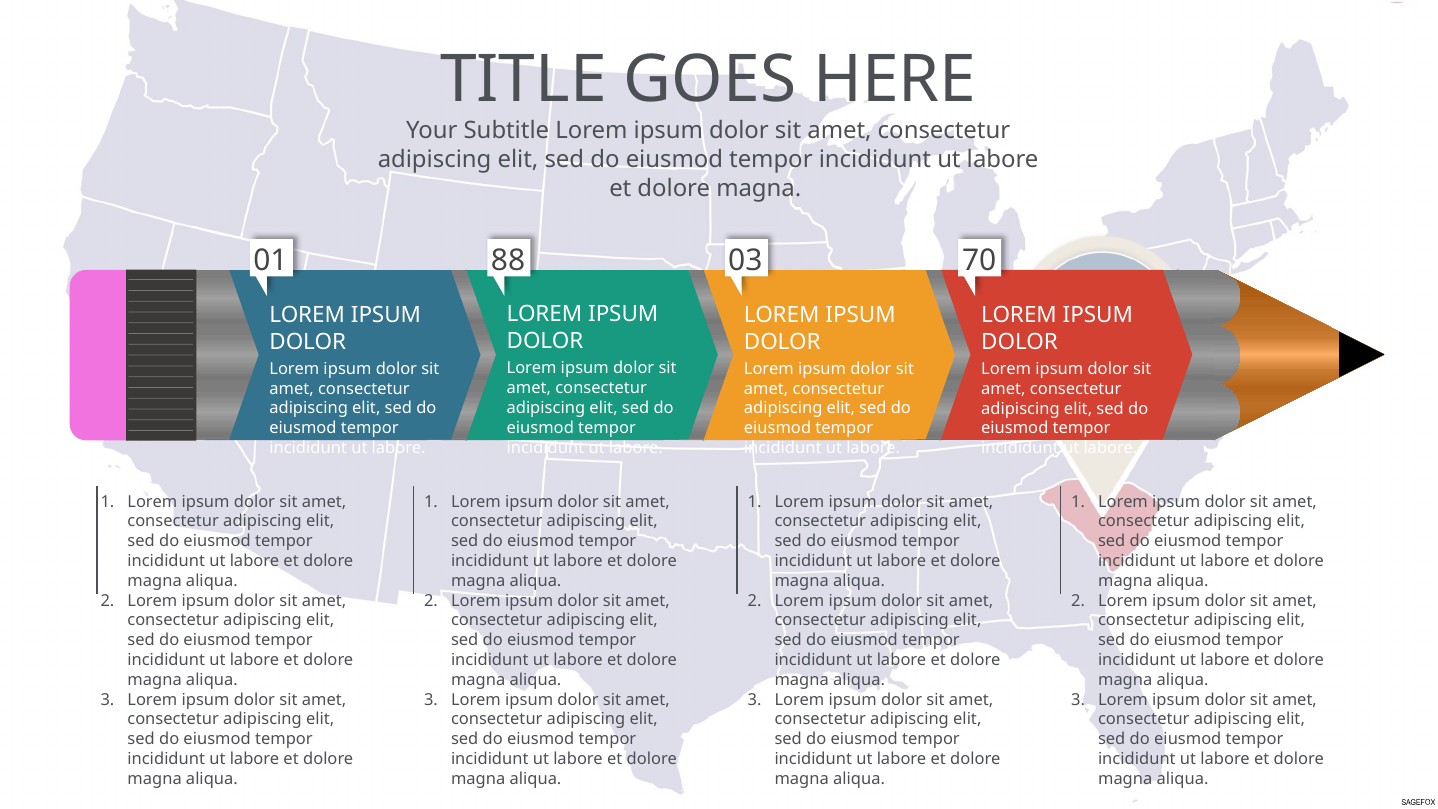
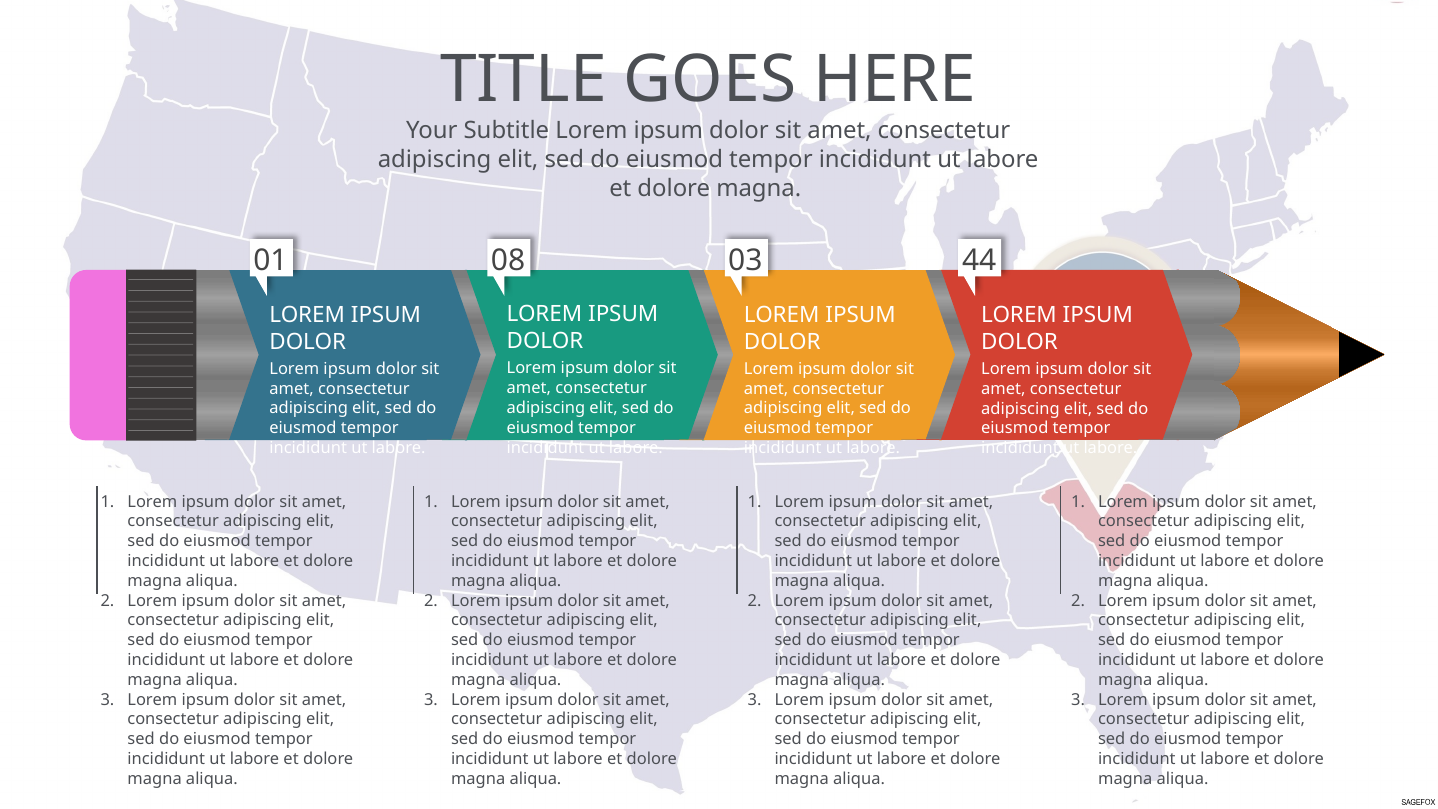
88: 88 -> 08 (508, 260)
70: 70 -> 44 (979, 260)
